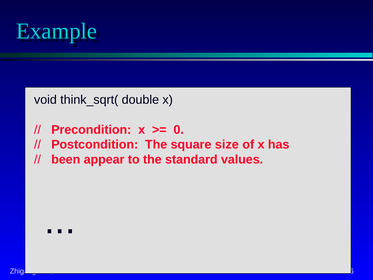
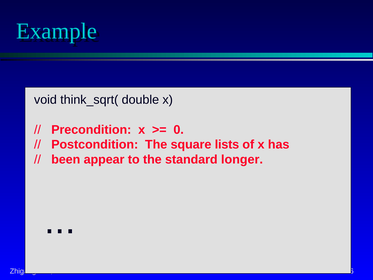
size: size -> lists (227, 144)
values: values -> longer (242, 159)
